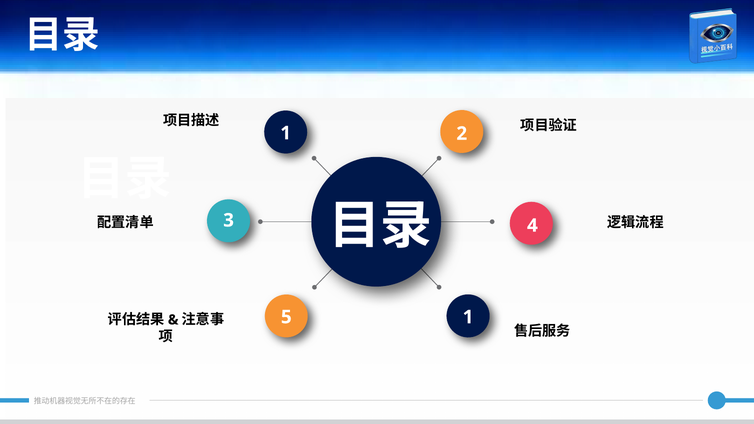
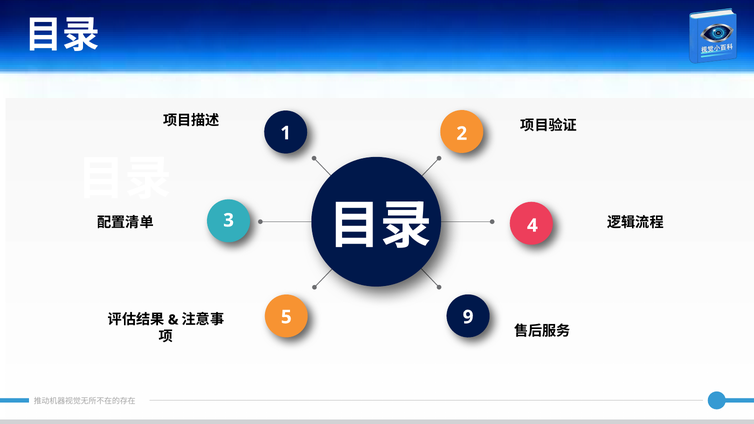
5 1: 1 -> 9 (468, 317)
